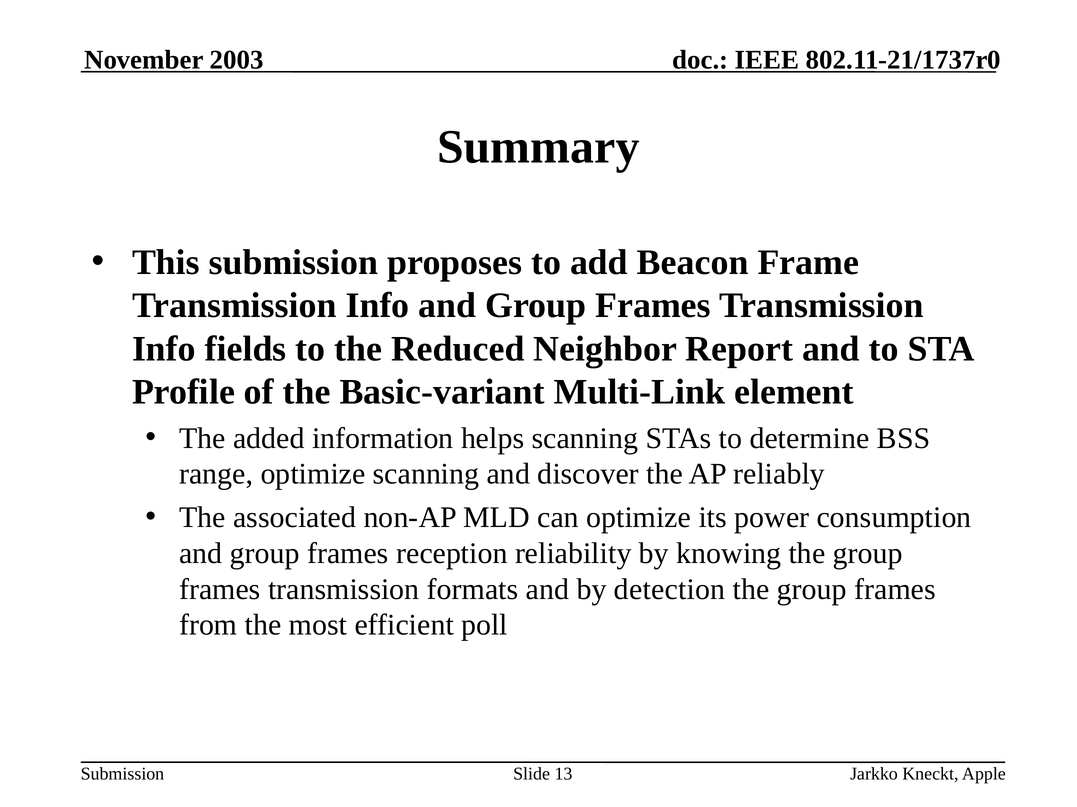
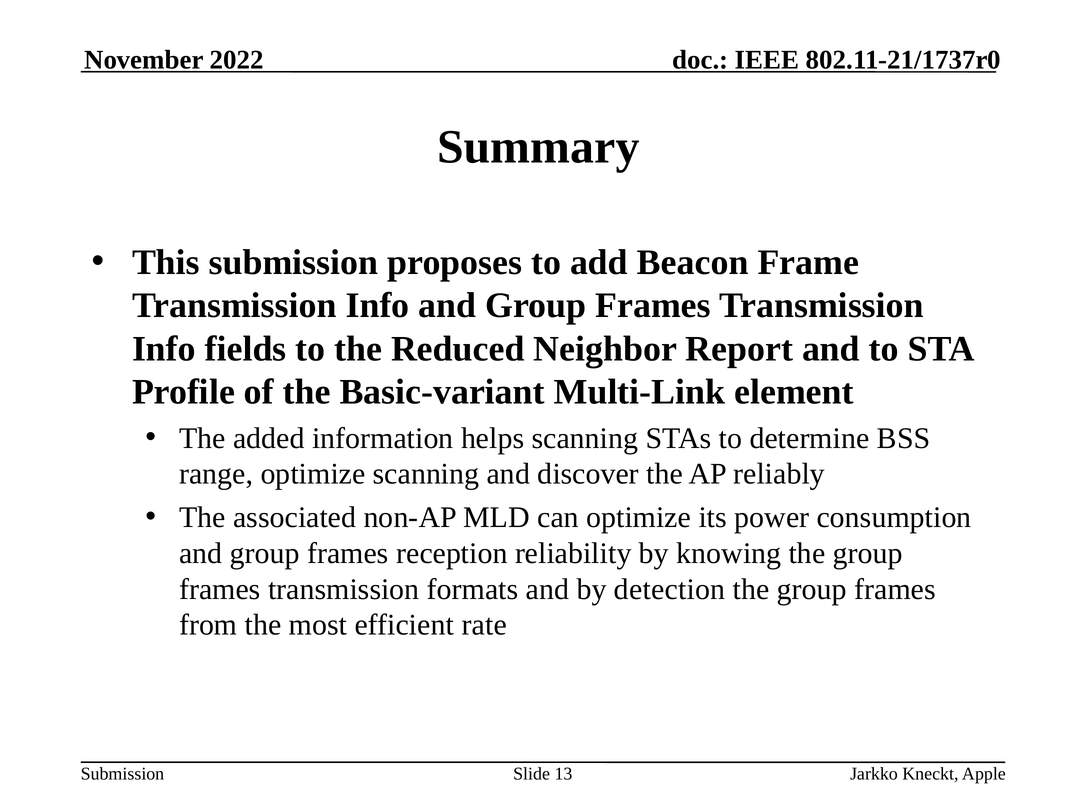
2003: 2003 -> 2022 (237, 60)
poll: poll -> rate (484, 626)
